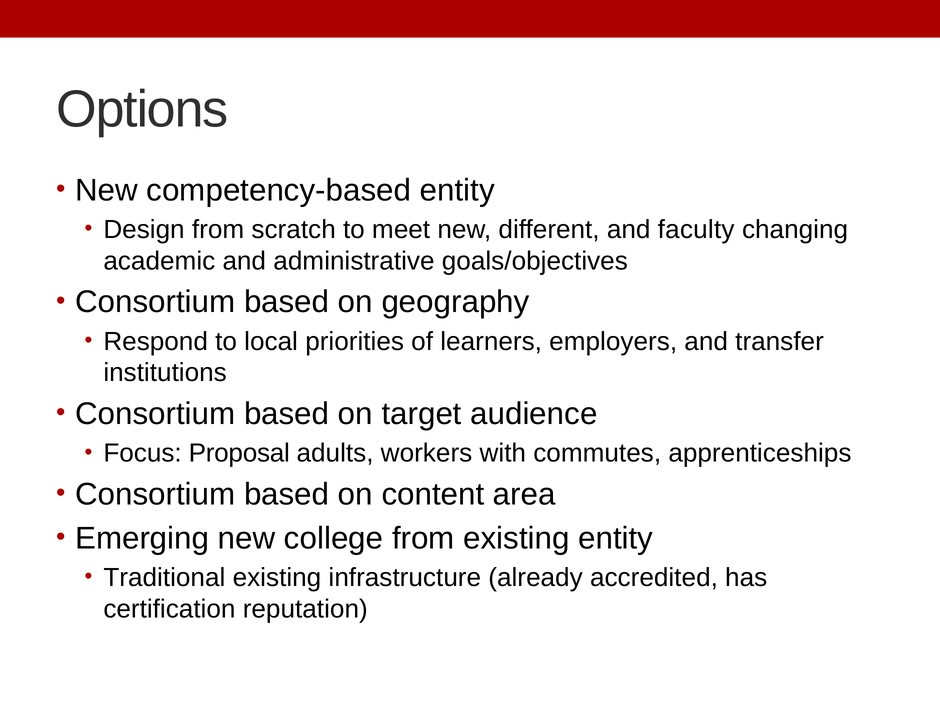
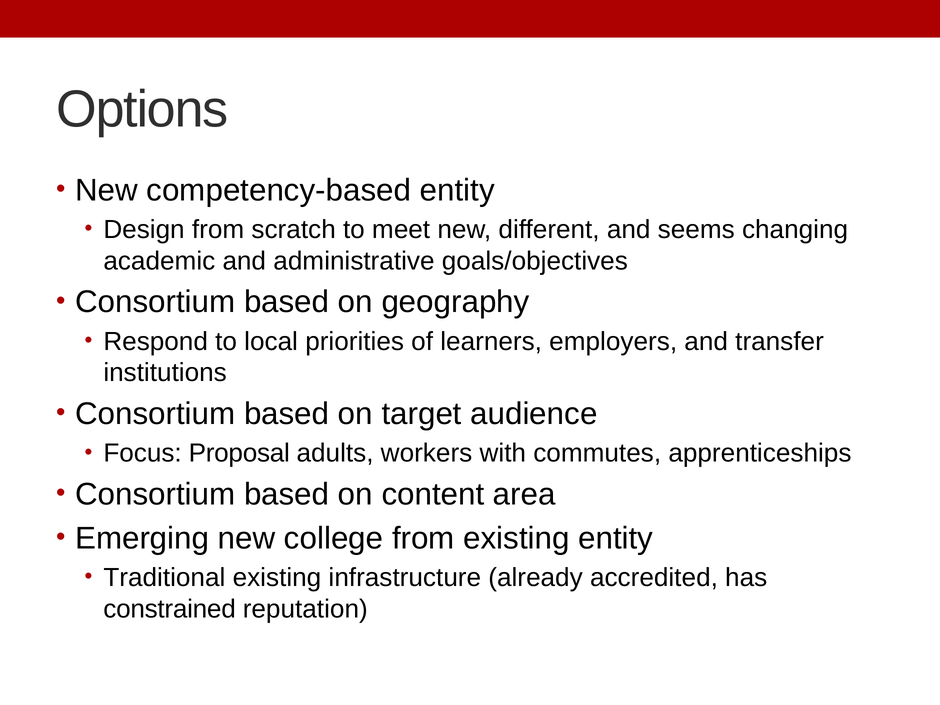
faculty: faculty -> seems (696, 230)
certification: certification -> constrained (170, 609)
